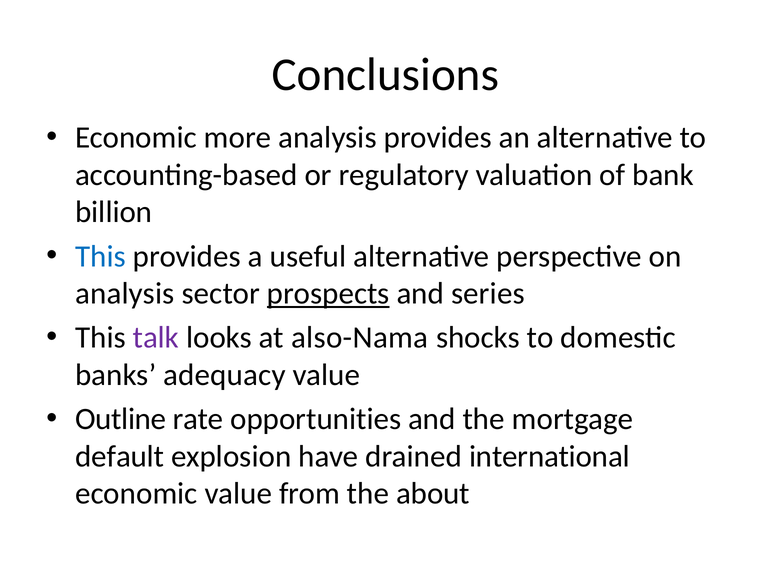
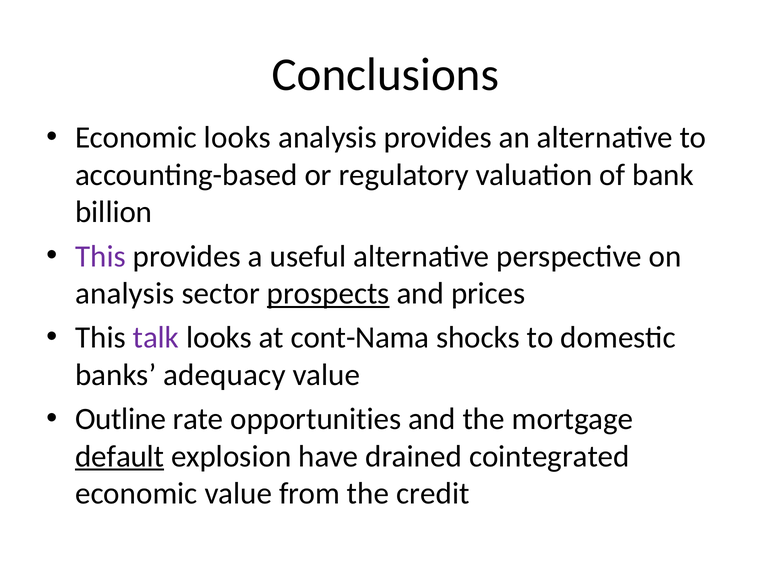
Economic more: more -> looks (237, 138)
This colour: blue -> purple (101, 256)
series: series -> prices (488, 294)
also-Nama: also-Nama -> cont-Nama (360, 338)
default underline: none -> present (120, 456)
international: international -> cointegrated (549, 456)
about: about -> credit (433, 494)
